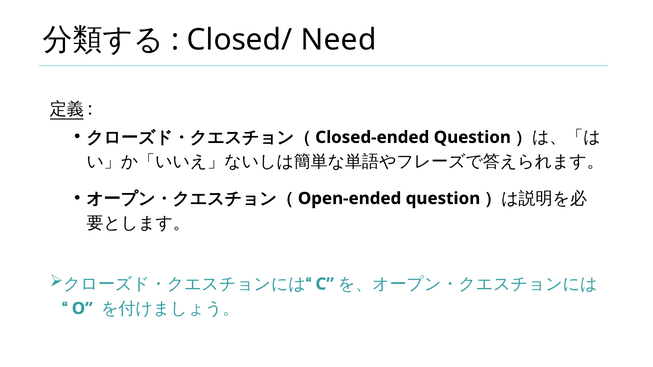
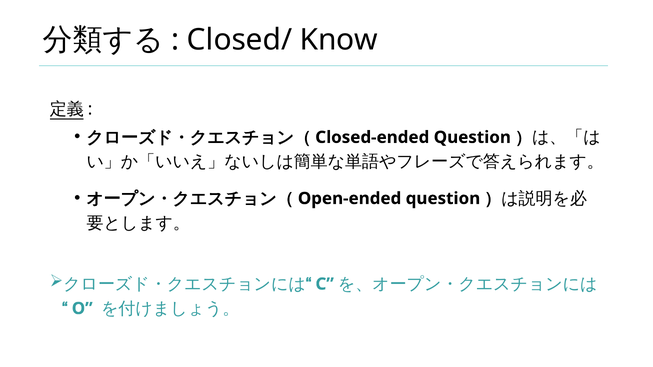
Need: Need -> Know (339, 40)
